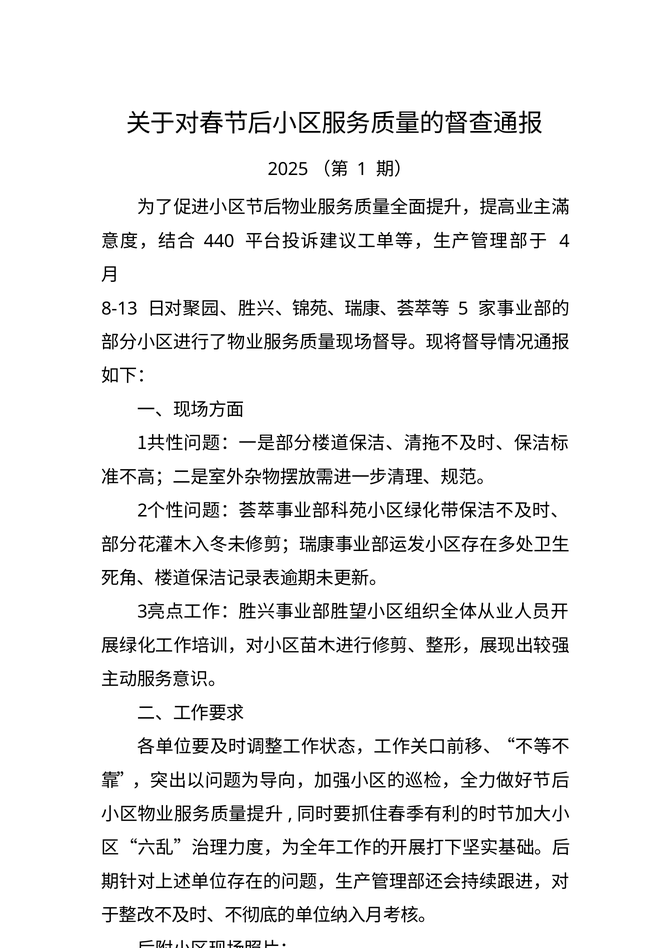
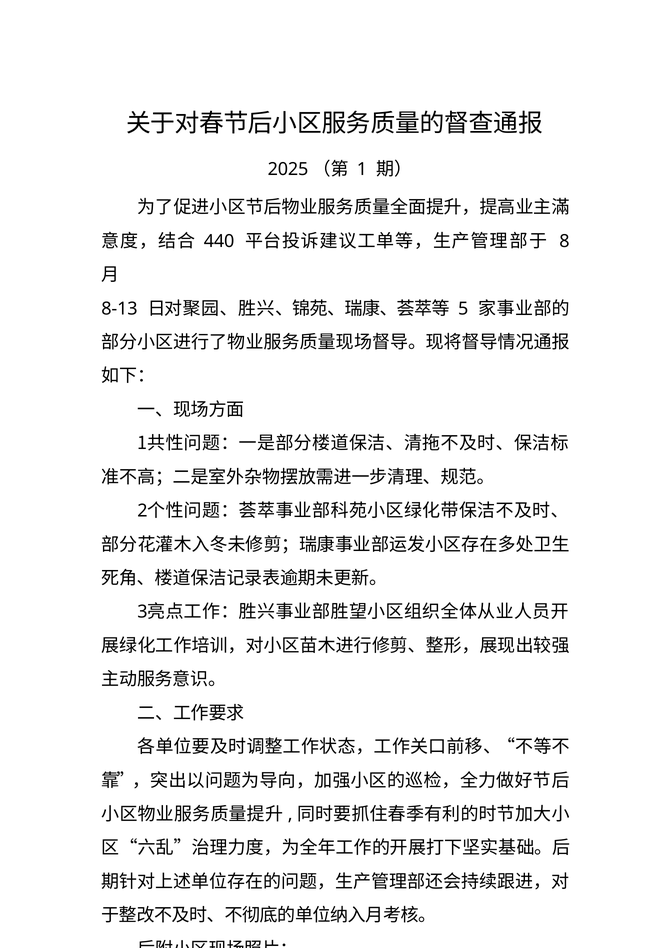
4: 4 -> 8 (565, 241)
